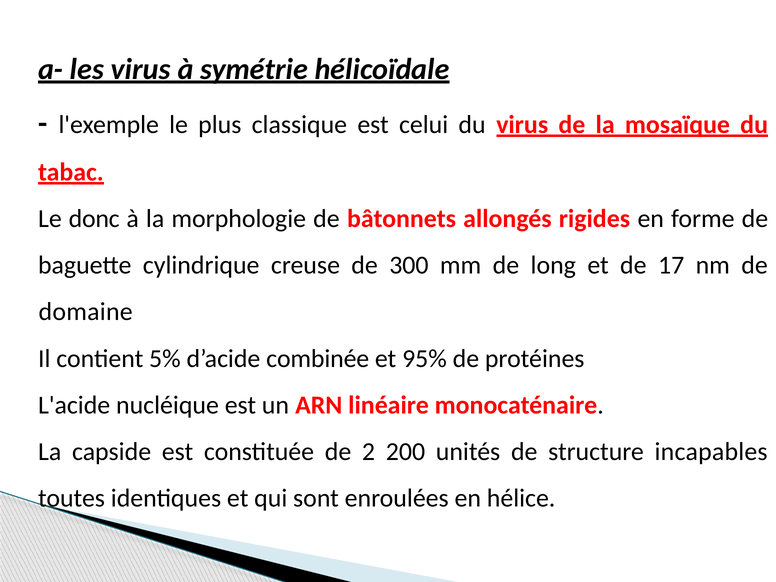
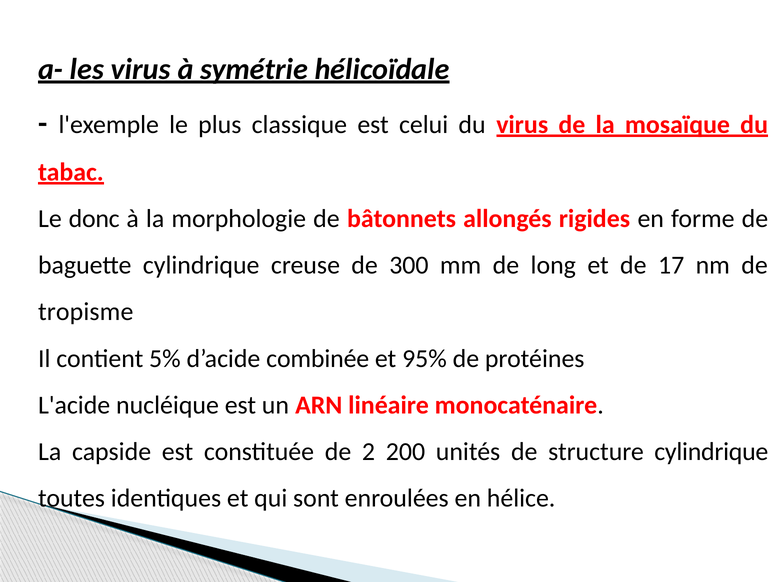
domaine: domaine -> tropisme (86, 312)
structure incapables: incapables -> cylindrique (711, 452)
